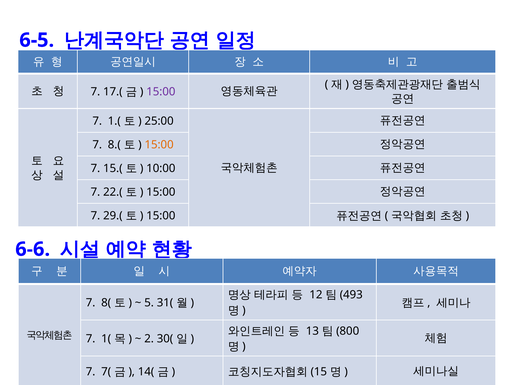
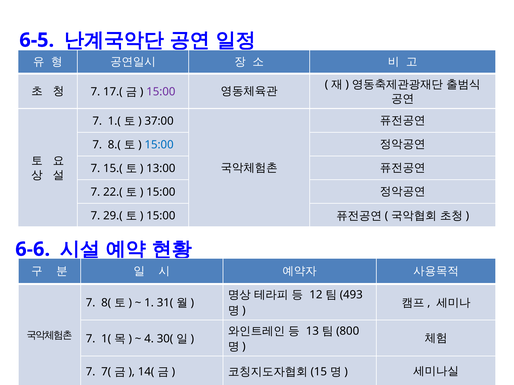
25:00: 25:00 -> 37:00 (159, 121)
15:00 colour: orange -> blue (159, 145)
10:00: 10:00 -> 13:00 (161, 169)
5: 5 -> 1 (149, 303)
2: 2 -> 4 (149, 339)
